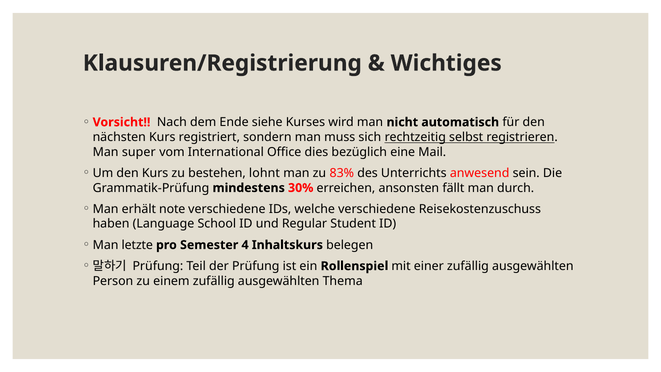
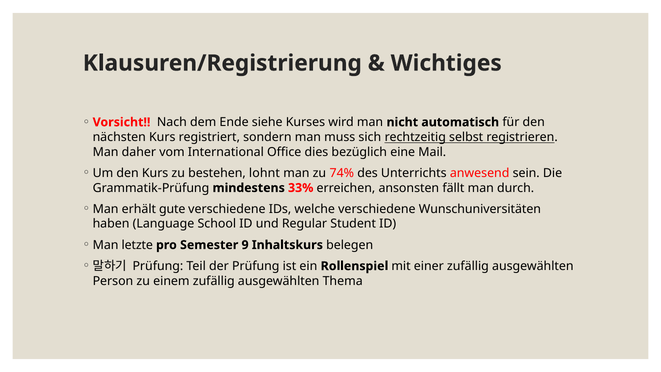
super: super -> daher (139, 152)
83%: 83% -> 74% (342, 173)
30%: 30% -> 33% (301, 188)
note: note -> gute (172, 209)
Reisekostenzuschuss: Reisekostenzuschuss -> Wunschuniversitäten (480, 209)
4: 4 -> 9 (245, 245)
